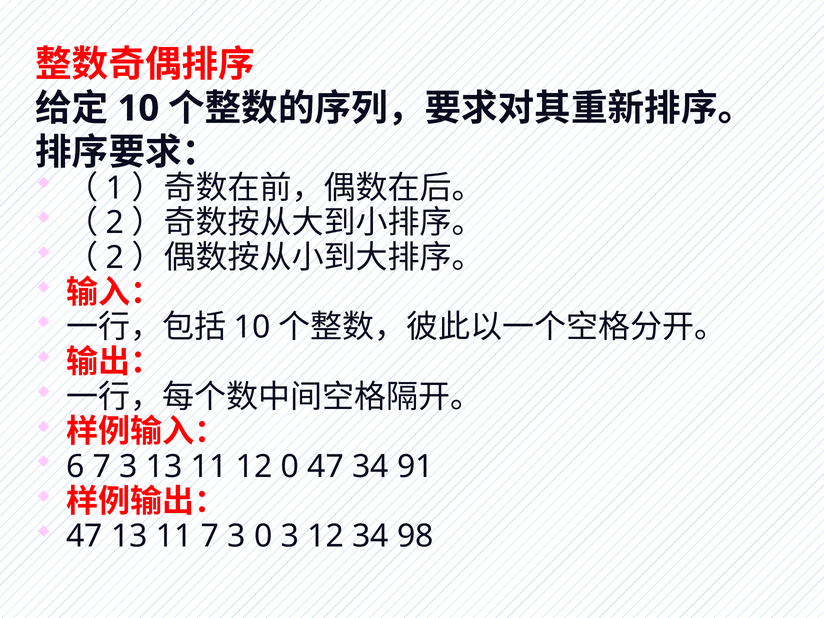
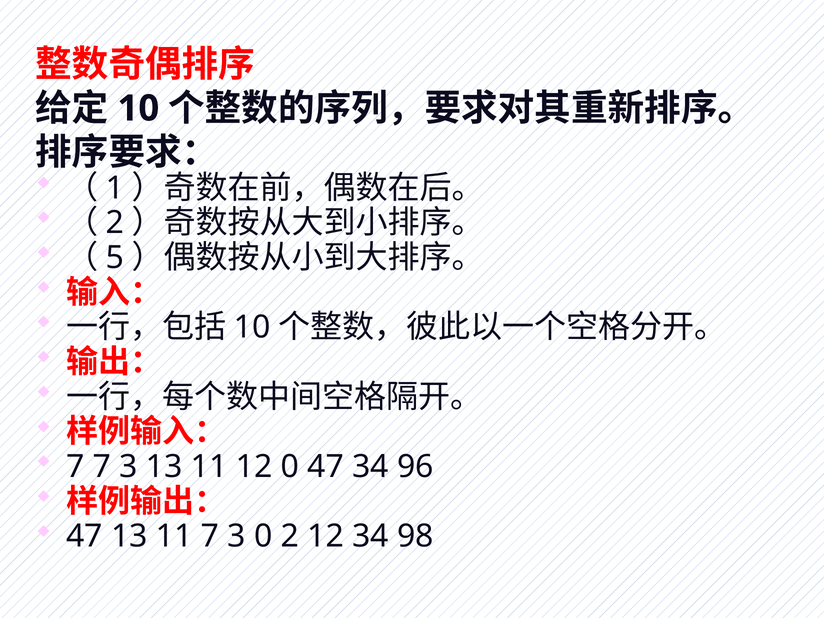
2: 2 -> 5 (115, 258)
6: 6 -> 7 (75, 467)
91: 91 -> 96 (415, 467)
0 3: 3 -> 2 (290, 536)
